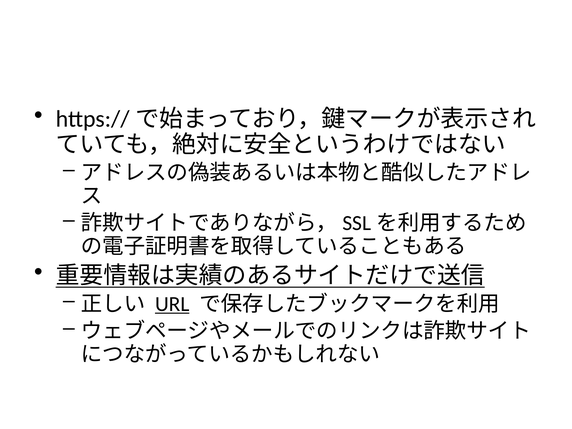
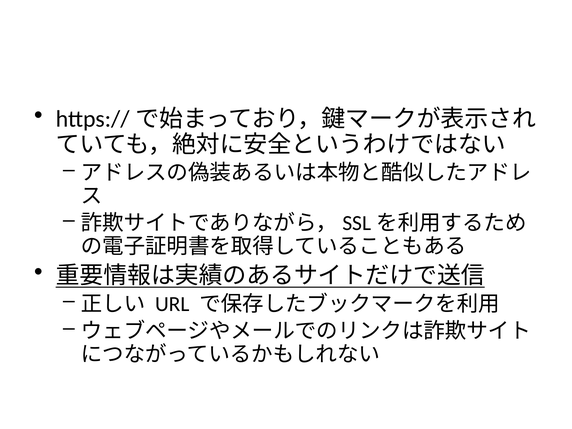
URL underline: present -> none (172, 304)
